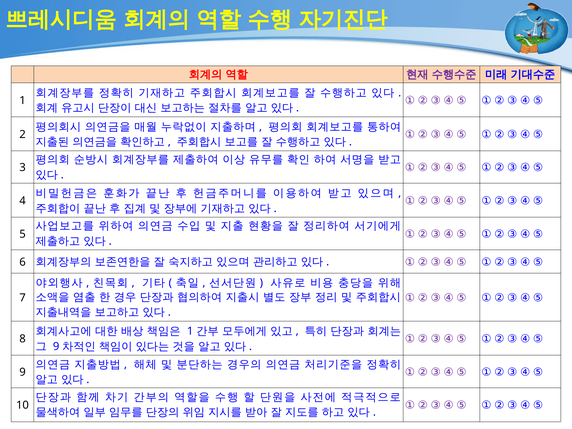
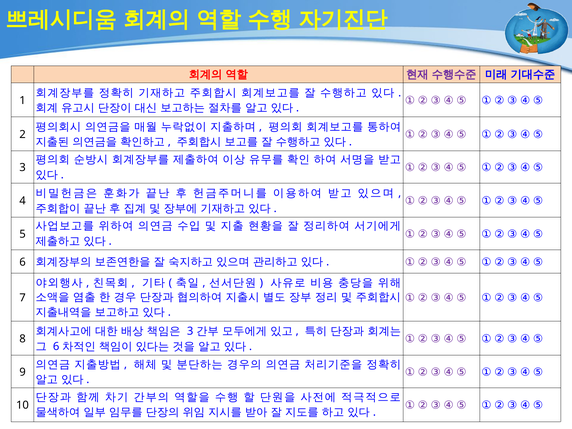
1: 1 -> 3 (190, 331)
9: 9 -> 6 (56, 346)
